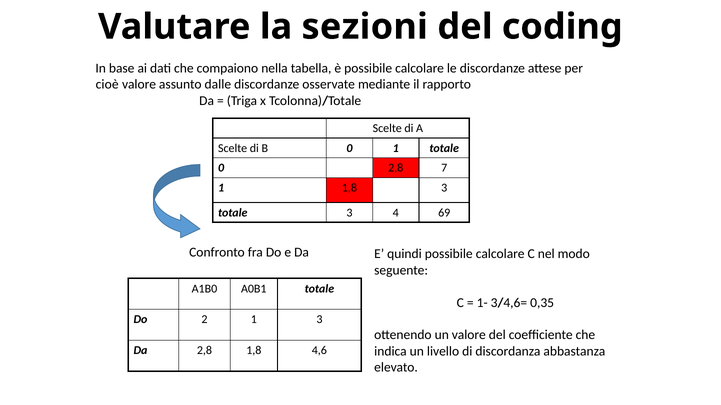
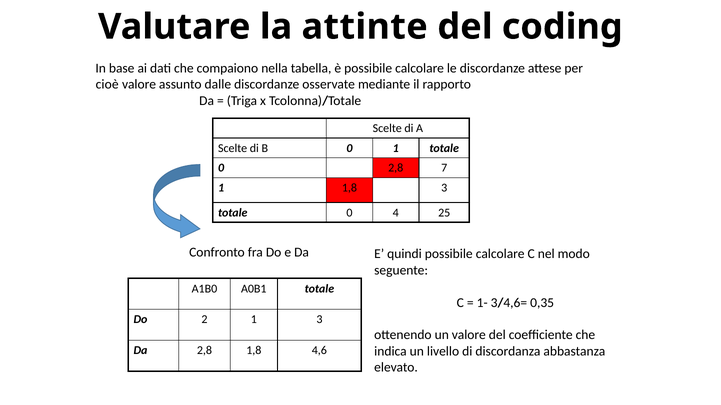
sezioni: sezioni -> attinte (365, 27)
3: 3 -> 0 (349, 213)
69: 69 -> 25 (444, 213)
